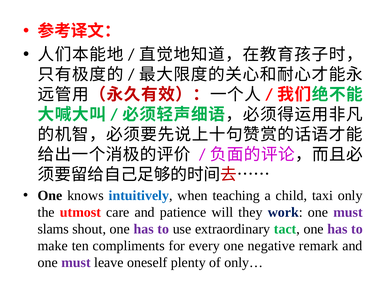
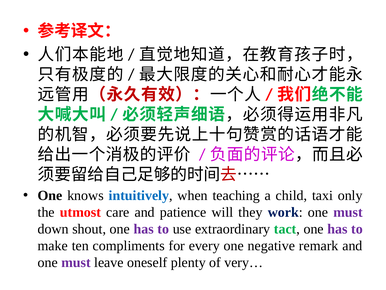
slams: slams -> down (53, 229)
only…: only… -> very… (244, 262)
